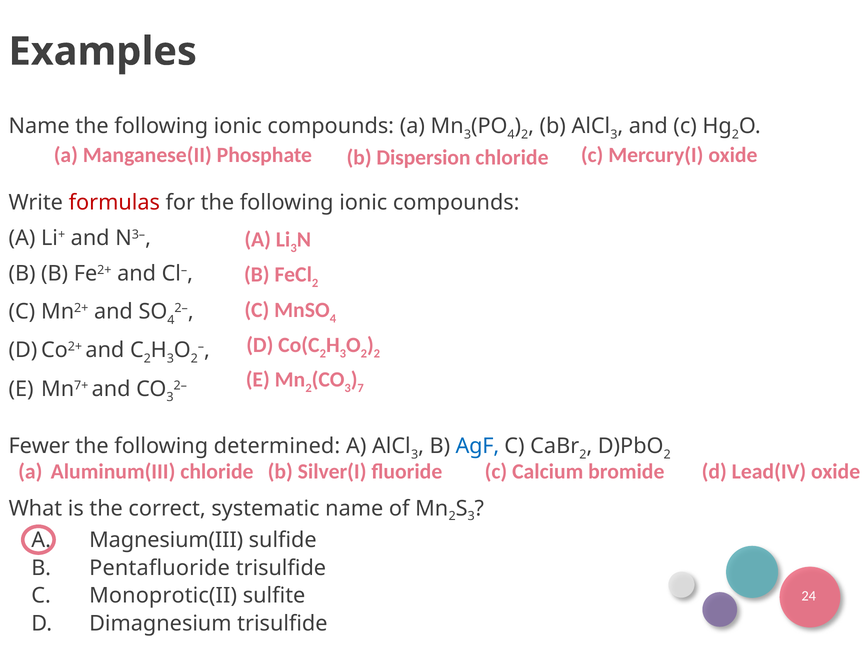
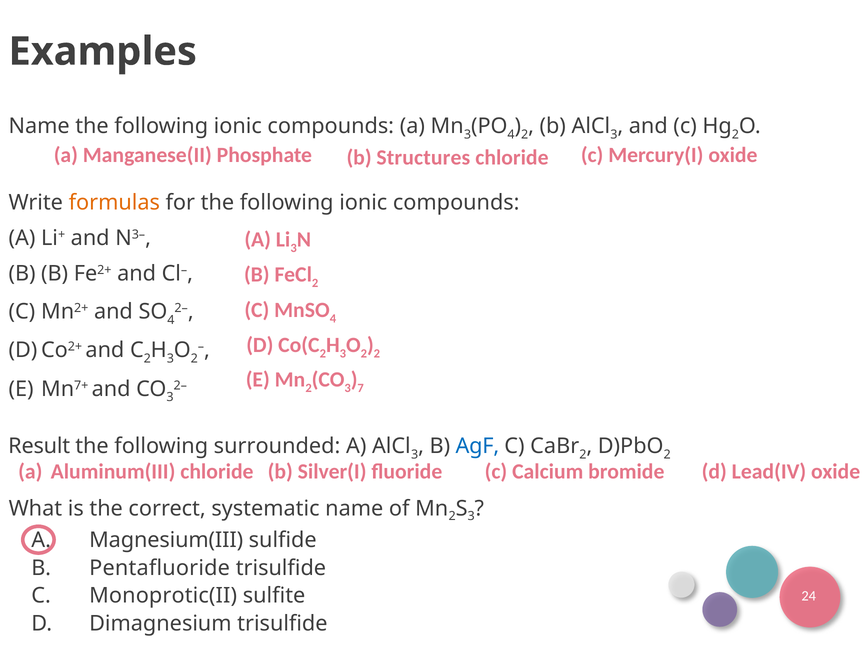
Dispersion: Dispersion -> Structures (423, 158)
formulas colour: red -> orange (114, 202)
Fewer: Fewer -> Result (39, 446)
determined: determined -> surrounded (277, 446)
